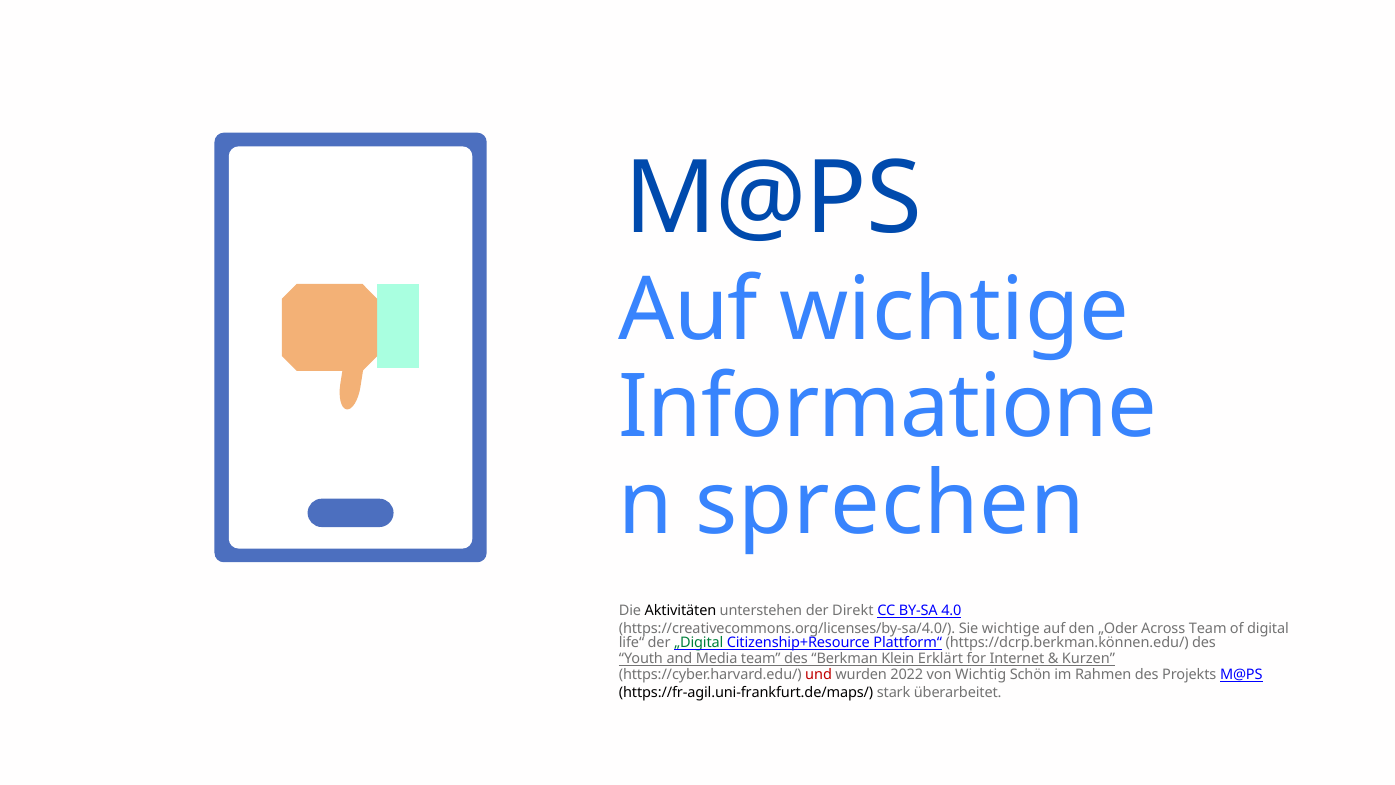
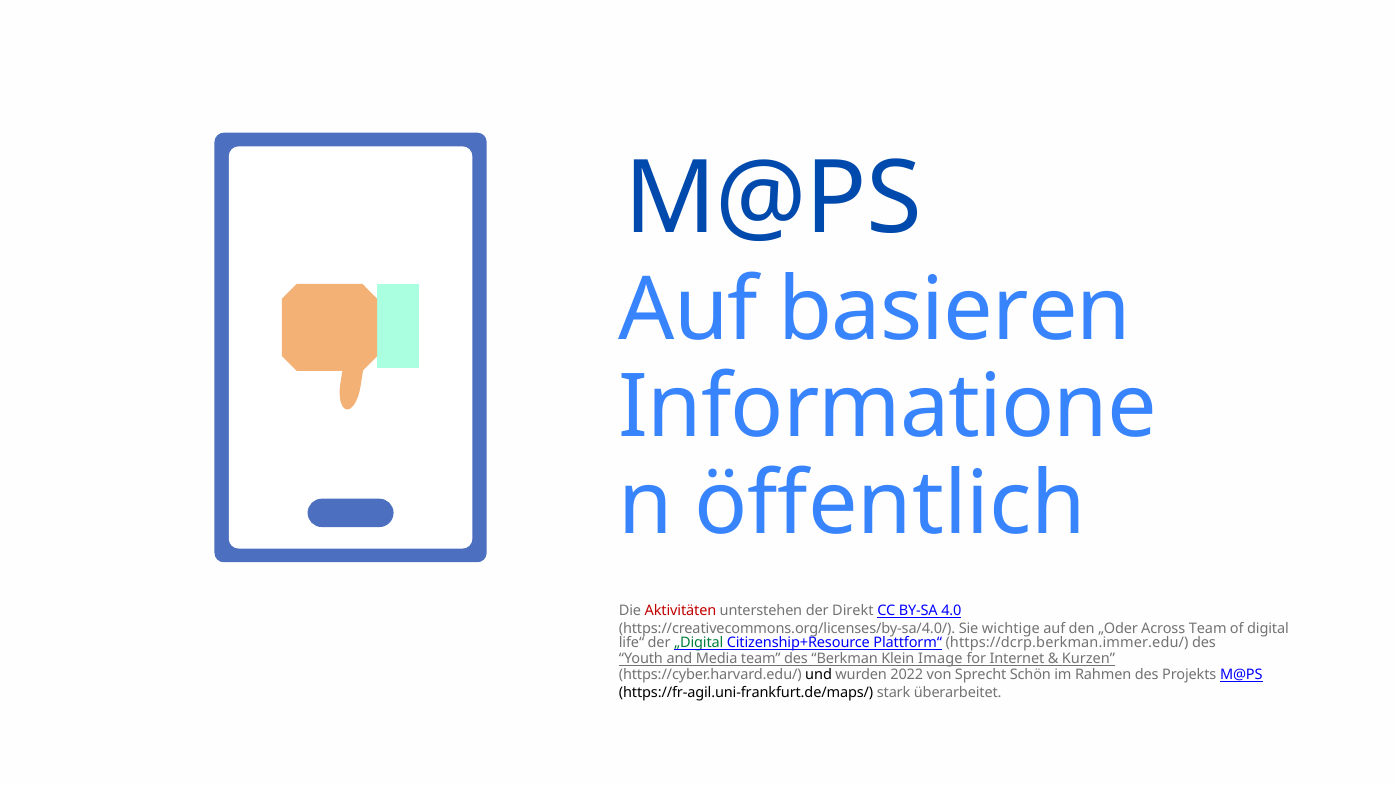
Auf wichtige: wichtige -> basieren (955, 311)
sprechen: sprechen -> öffentlich (890, 505)
Aktivitäten colour: black -> red (680, 610)
https://dcrp.berkman.können.edu/: https://dcrp.berkman.können.edu/ -> https://dcrp.berkman.immer.edu/ (1067, 642)
Erklärt: Erklärt -> Image (940, 658)
und colour: red -> black (819, 674)
Wichtig: Wichtig -> Sprecht (981, 674)
